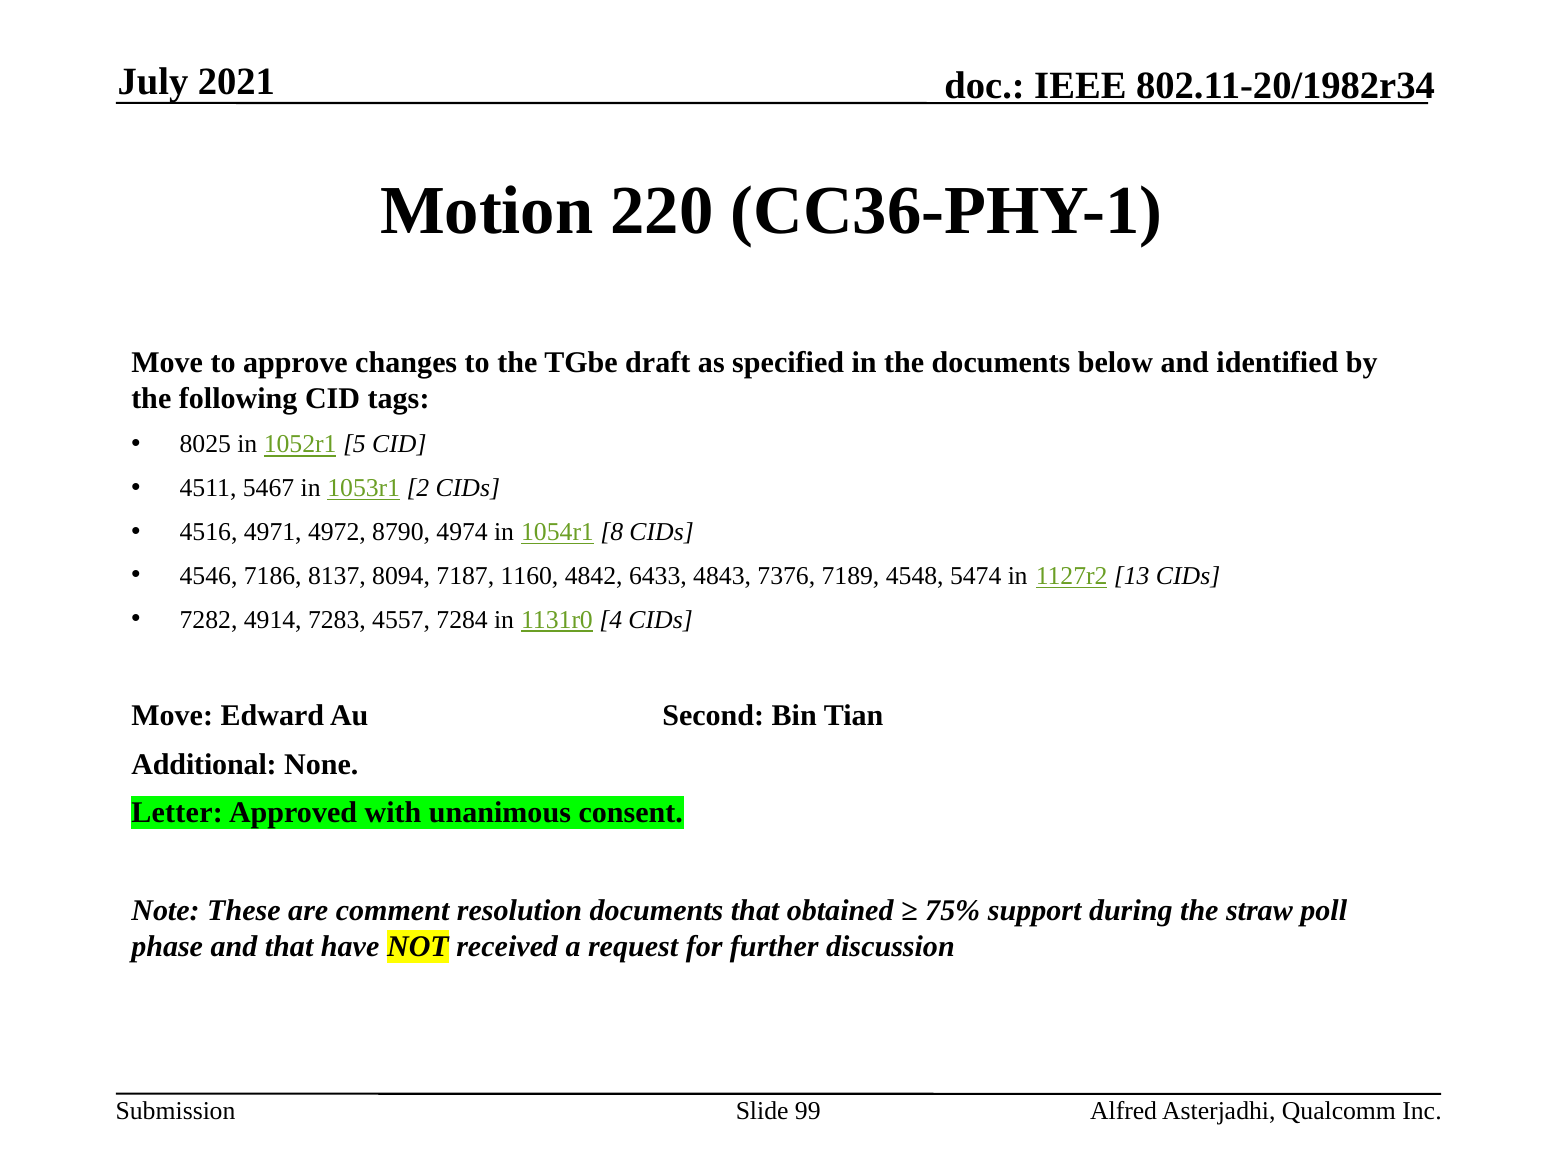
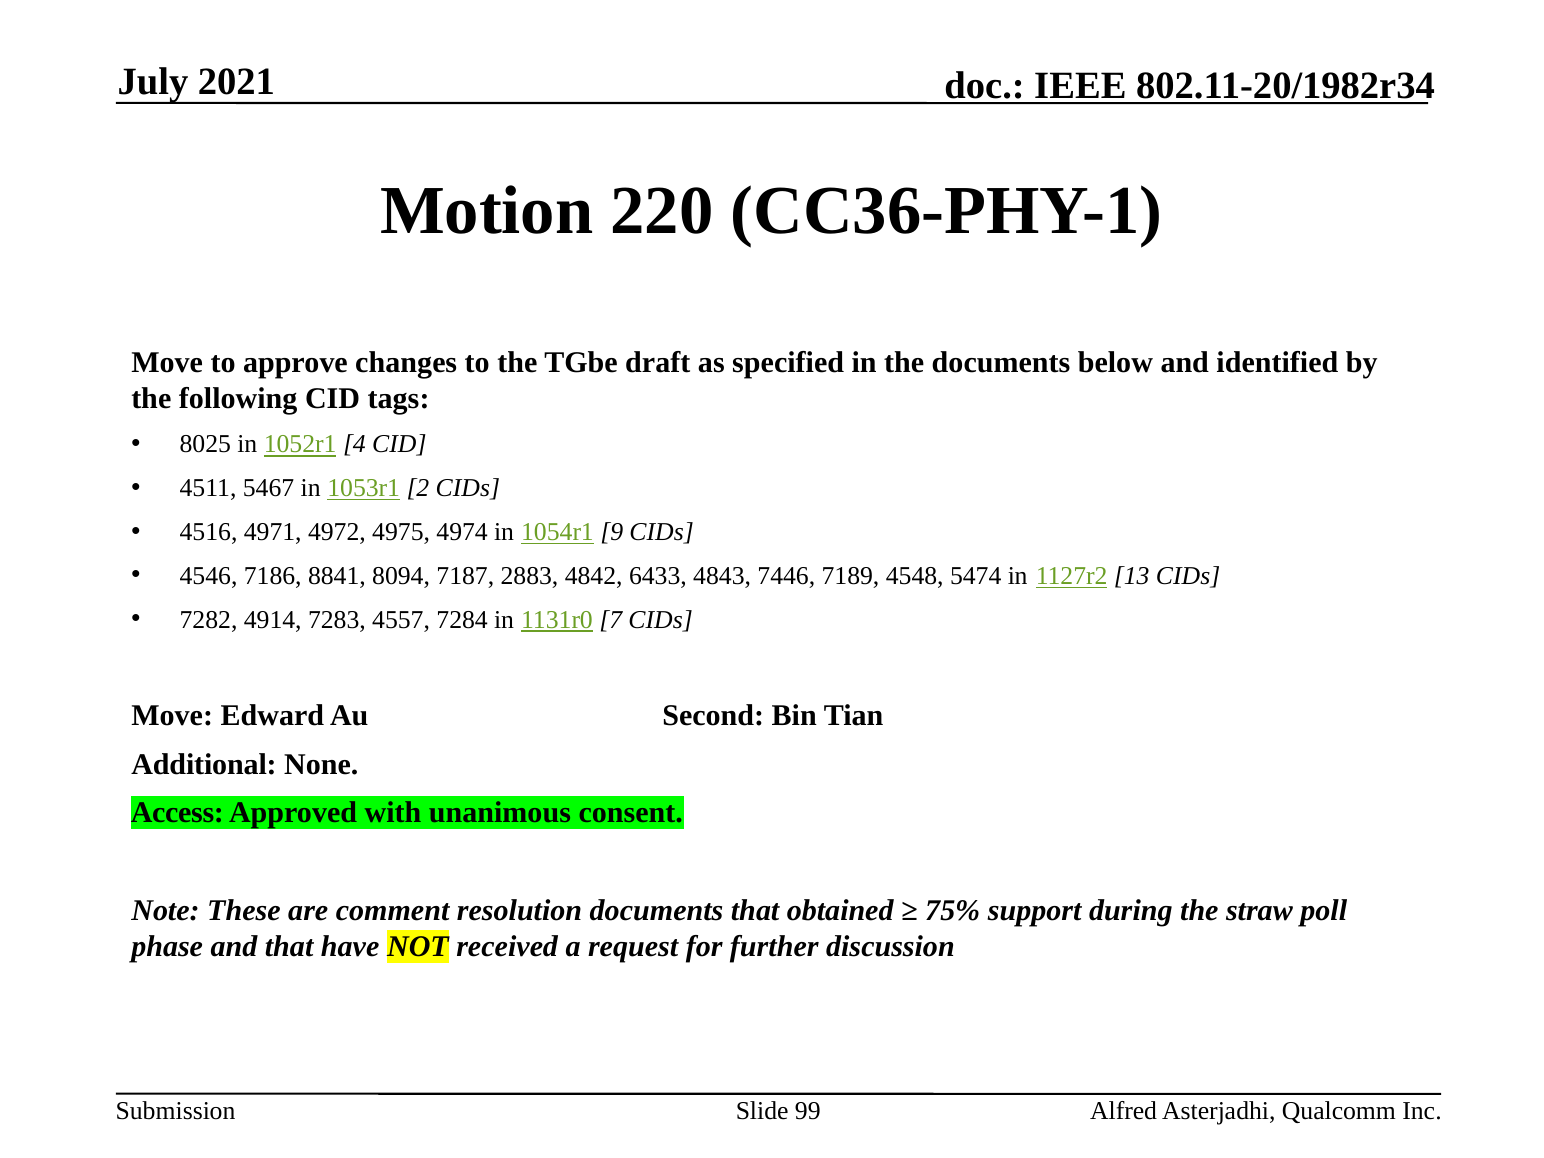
5: 5 -> 4 (354, 445)
8790: 8790 -> 4975 (401, 532)
8: 8 -> 9 (612, 532)
8137: 8137 -> 8841 (337, 576)
1160: 1160 -> 2883 (530, 576)
7376: 7376 -> 7446 (786, 576)
4: 4 -> 7 (611, 620)
Letter: Letter -> Access (177, 813)
